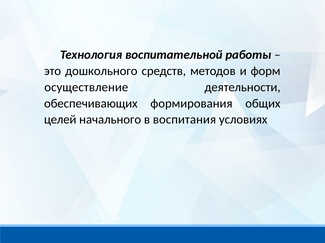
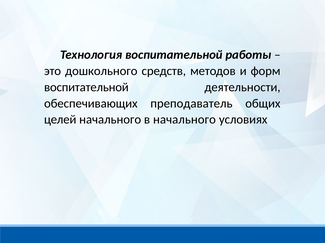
осуществление: осуществление -> воспитательной (86, 87)
формирования: формирования -> преподаватель (191, 104)
в воспитания: воспитания -> начального (184, 120)
